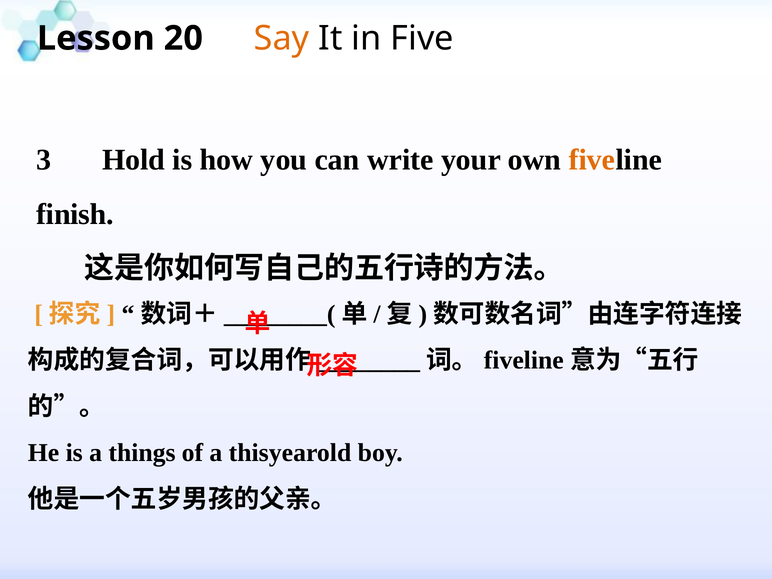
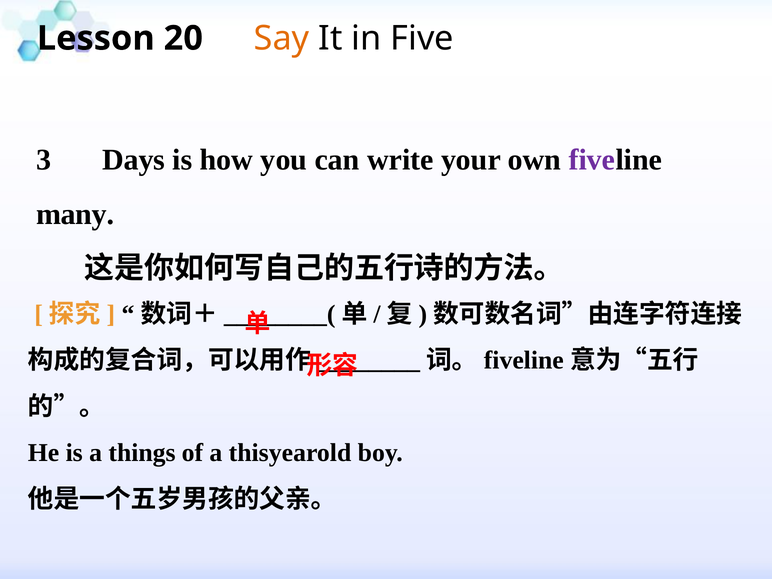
Hold: Hold -> Days (134, 160)
five colour: orange -> purple (592, 160)
finish: finish -> many (75, 214)
